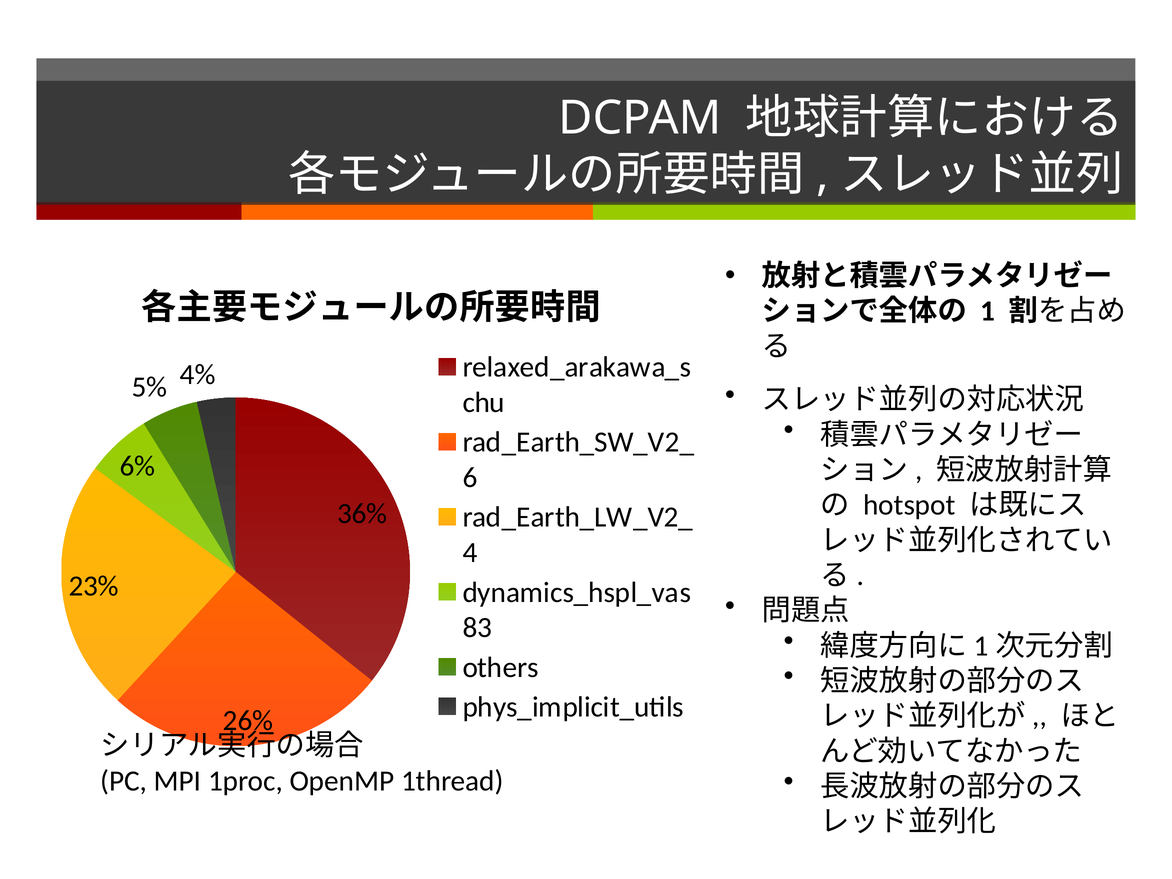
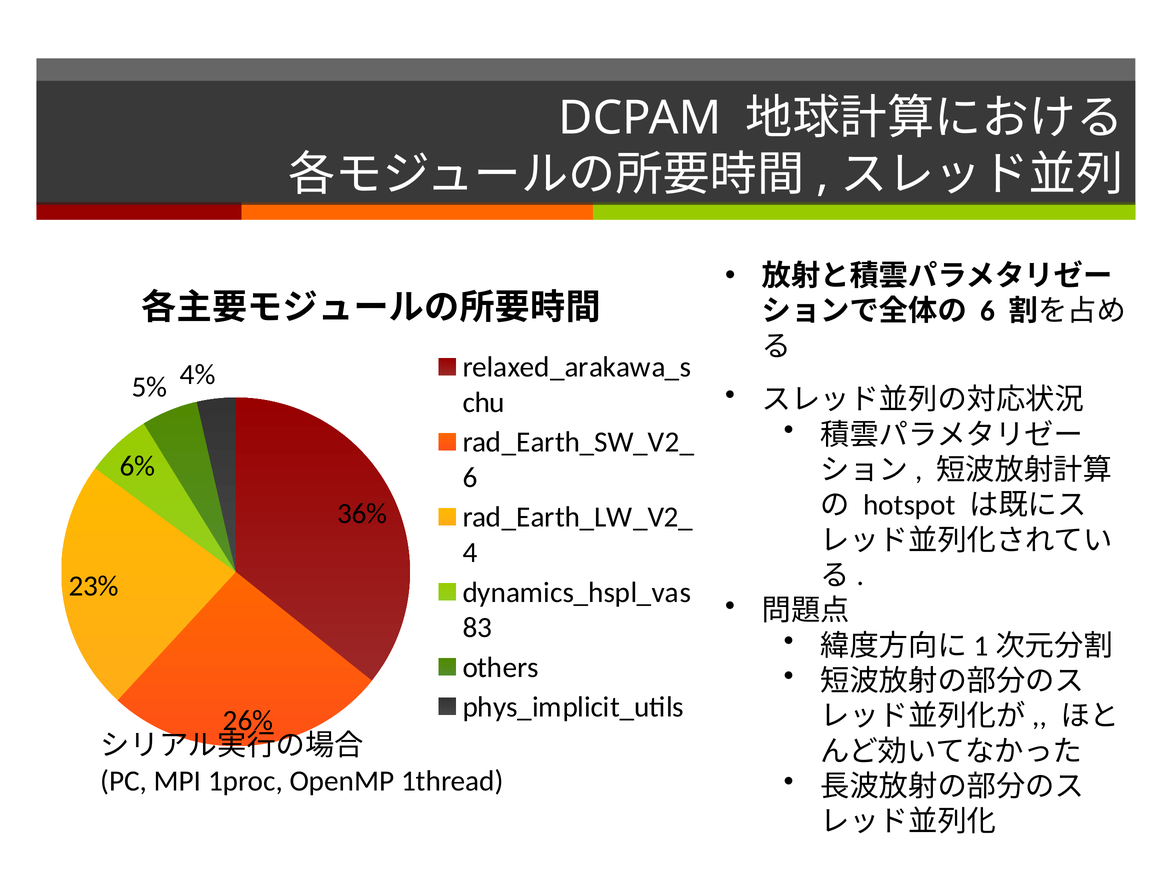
1: 1 -> 6 (988, 311)
